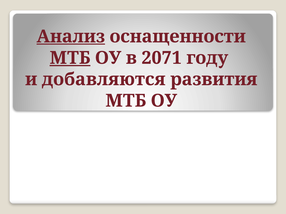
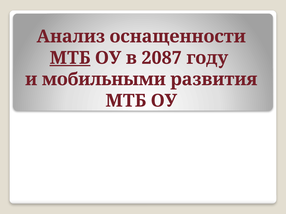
Анализ underline: present -> none (71, 37)
2071: 2071 -> 2087 (162, 58)
добавляются: добавляются -> мобильными (104, 79)
